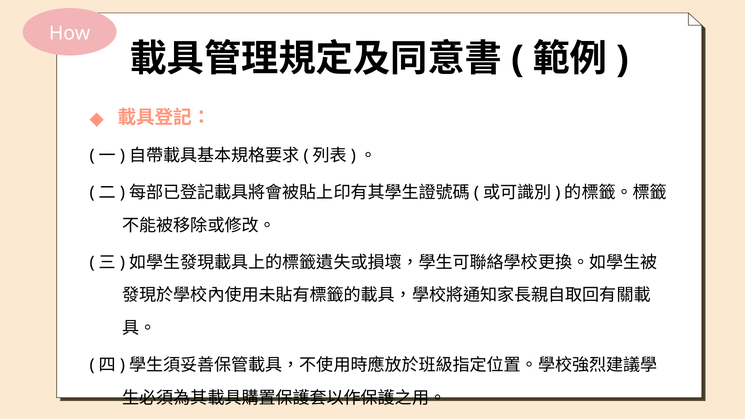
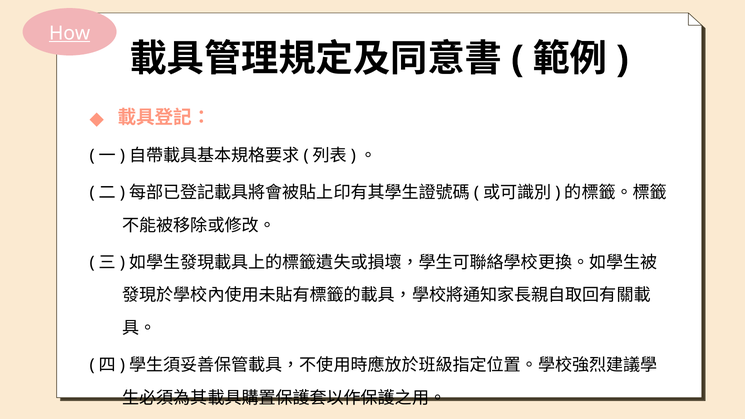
How underline: none -> present (70, 33)
